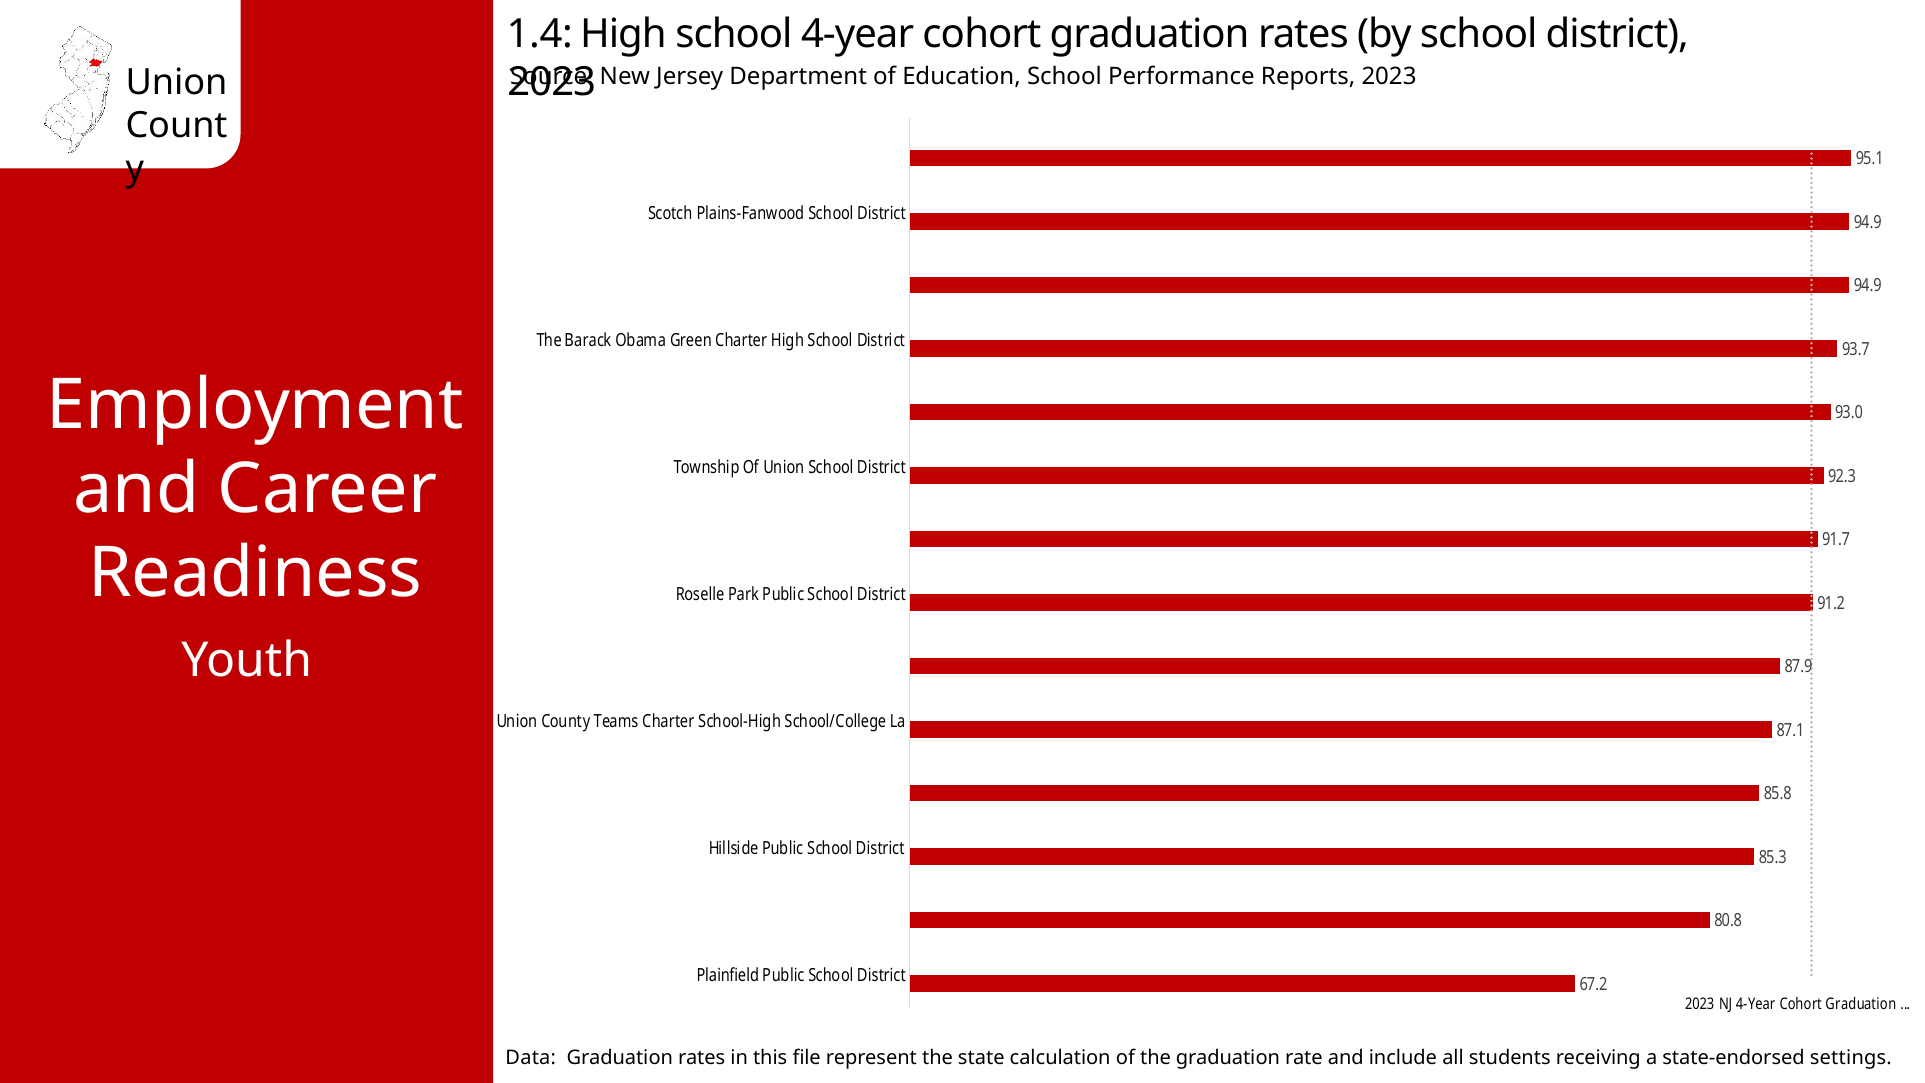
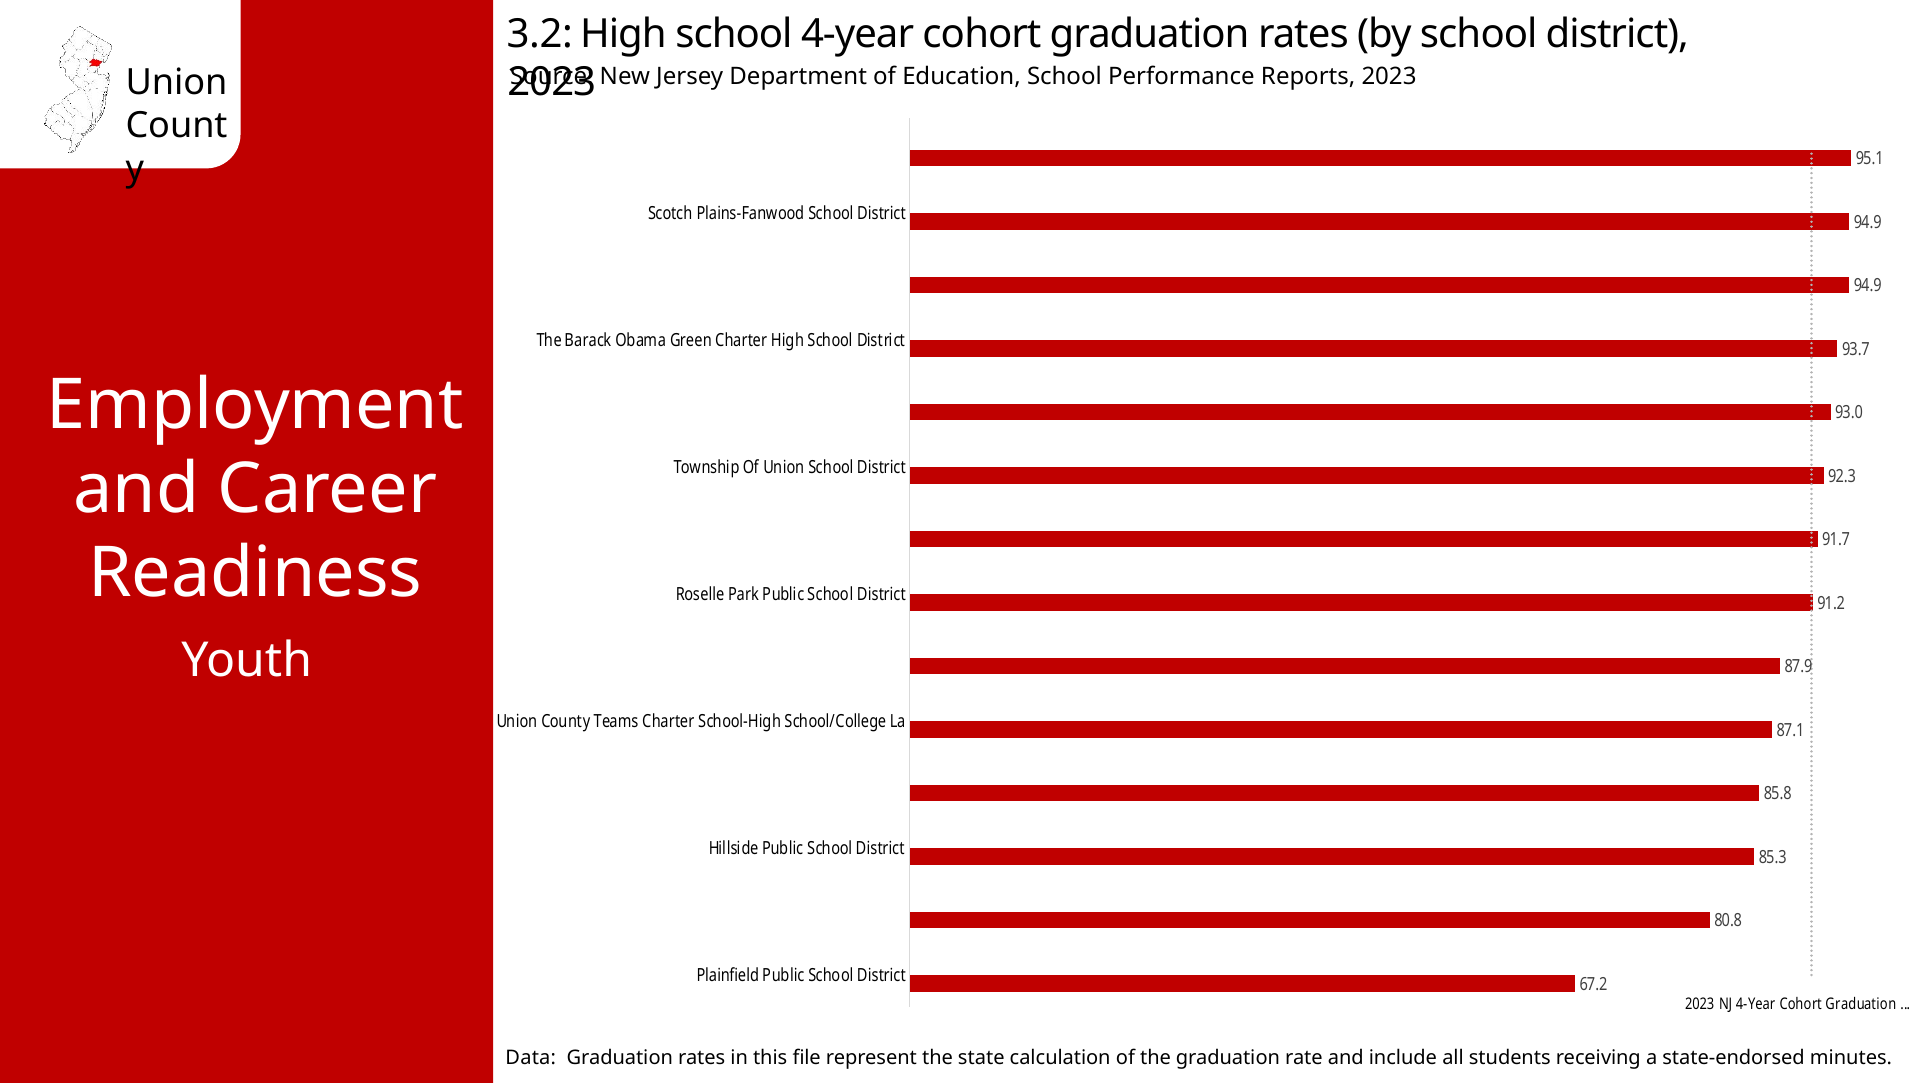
1.4: 1.4 -> 3.2 (540, 34)
settings: settings -> minutes (1851, 1058)
